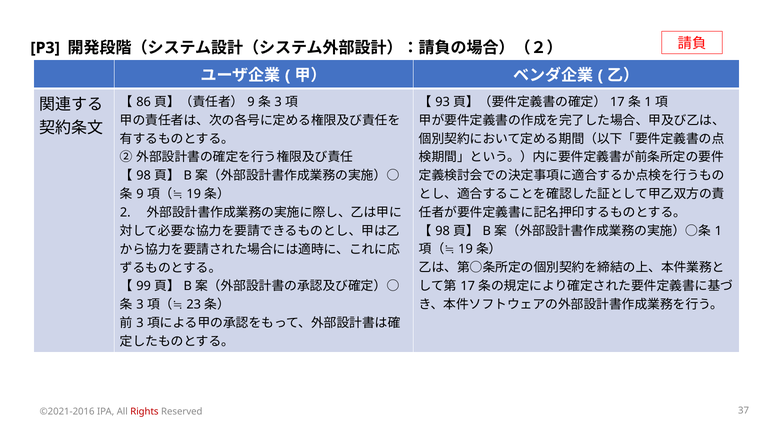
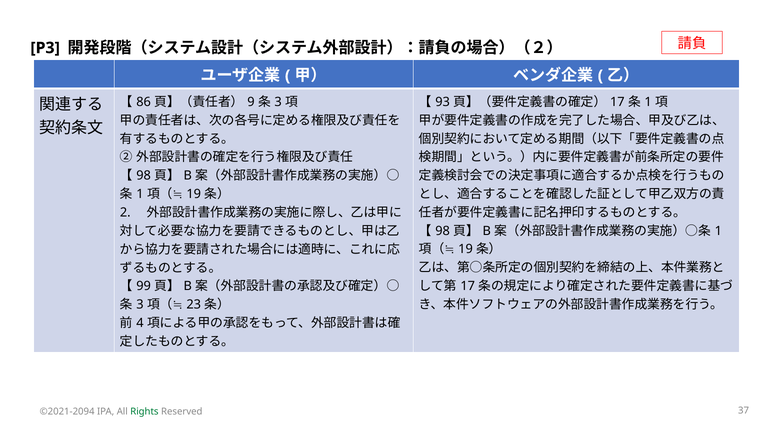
9: 9 -> 1 (140, 194)
3: 3 -> 4 (140, 324)
©2021-2016: ©2021-2016 -> ©2021-2094 (67, 412)
Rights colour: red -> green (144, 412)
